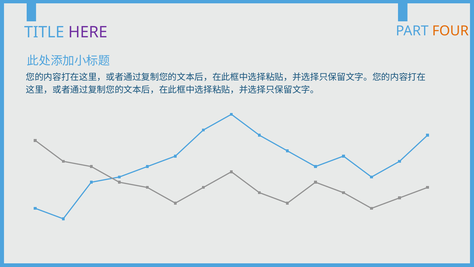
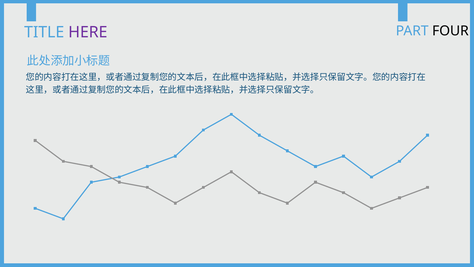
FOUR colour: orange -> black (450, 31)
